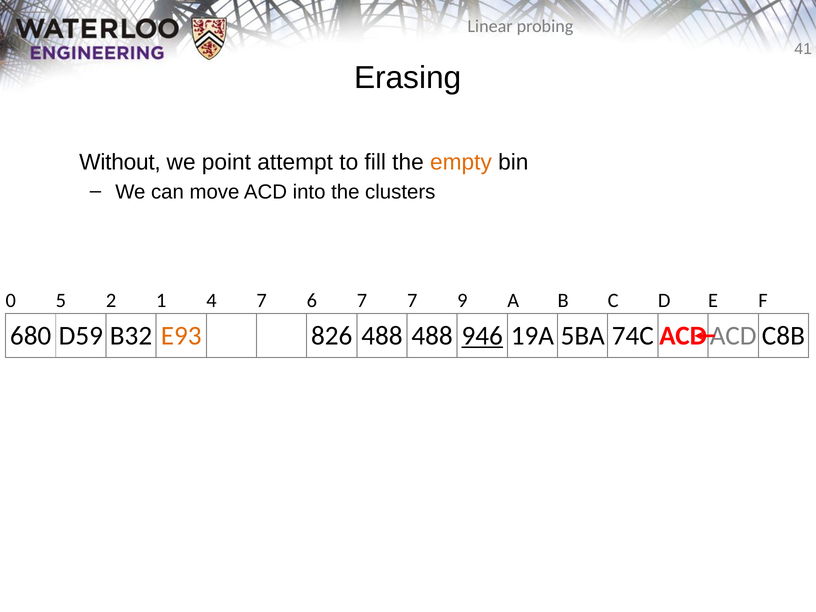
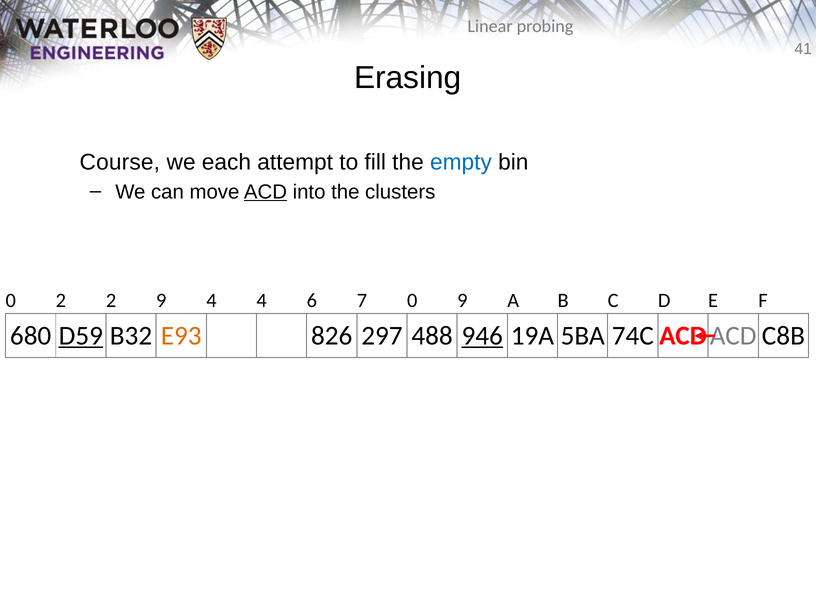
Without: Without -> Course (120, 162)
point: point -> each (226, 162)
empty colour: orange -> blue (461, 162)
ACD underline: none -> present (265, 192)
0 5: 5 -> 2 (61, 300)
2 1: 1 -> 9 (161, 300)
4 7: 7 -> 4 (262, 300)
7 7: 7 -> 0 (412, 300)
D59 underline: none -> present (81, 336)
826 488: 488 -> 297 (382, 336)
